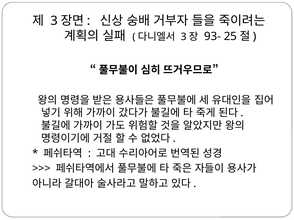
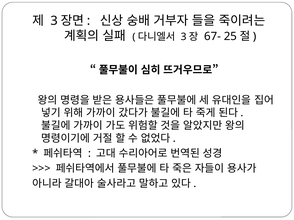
93-: 93- -> 67- (213, 36)
